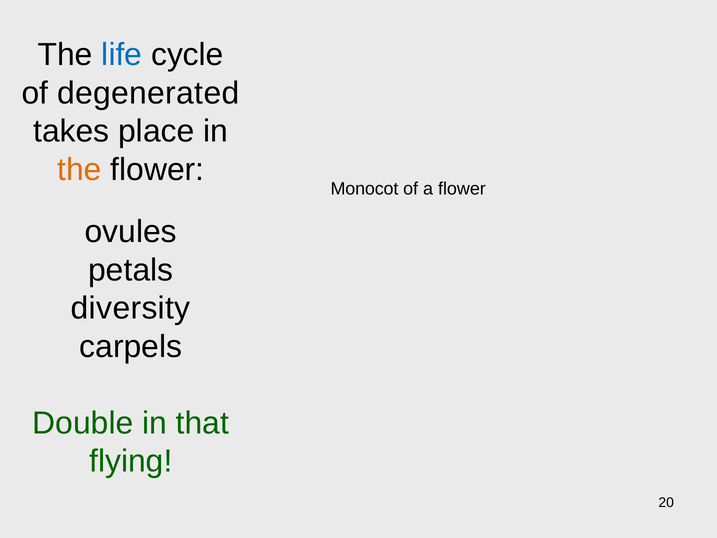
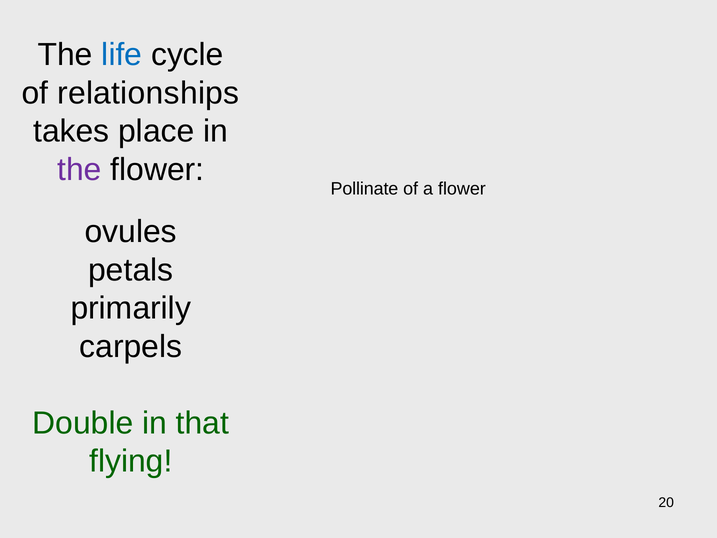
degenerated: degenerated -> relationships (148, 93)
the colour: orange -> purple (79, 169)
Monocot: Monocot -> Pollinate (364, 189)
diversity: diversity -> primarily (131, 308)
